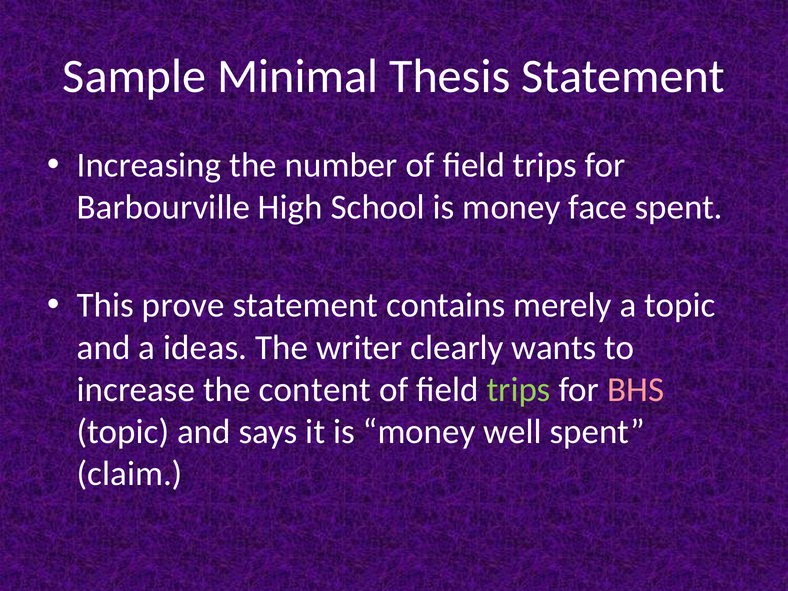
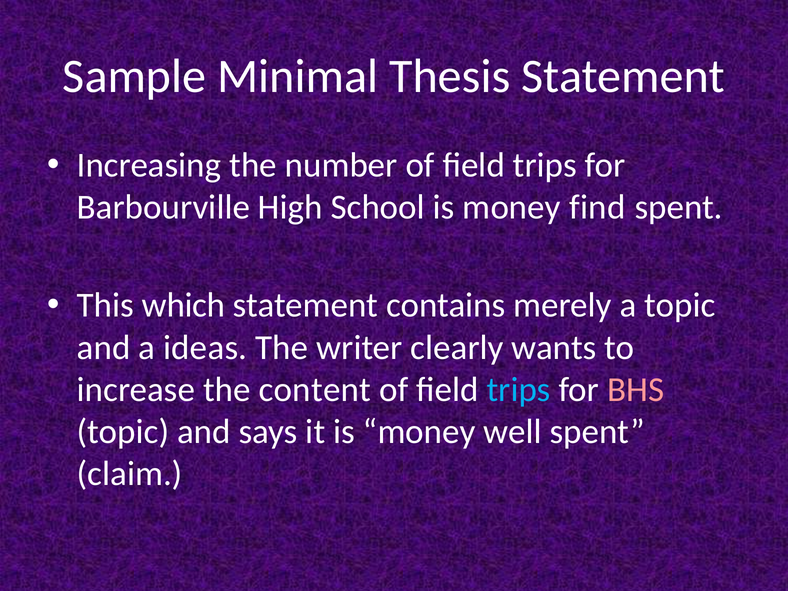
face: face -> find (597, 207)
prove: prove -> which (184, 305)
trips colour: light green -> light blue (519, 390)
